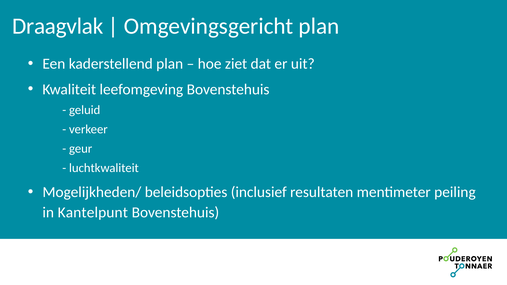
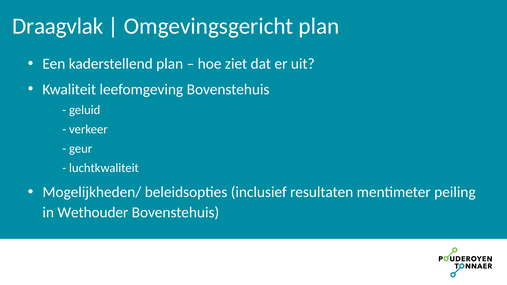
Kantelpunt: Kantelpunt -> Wethouder (93, 213)
